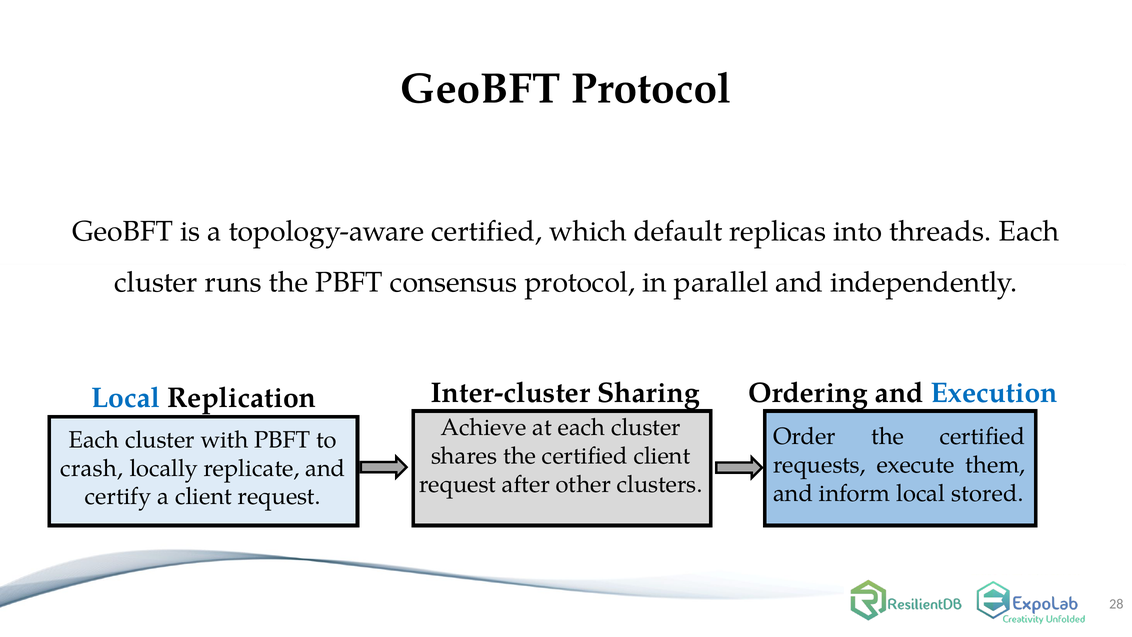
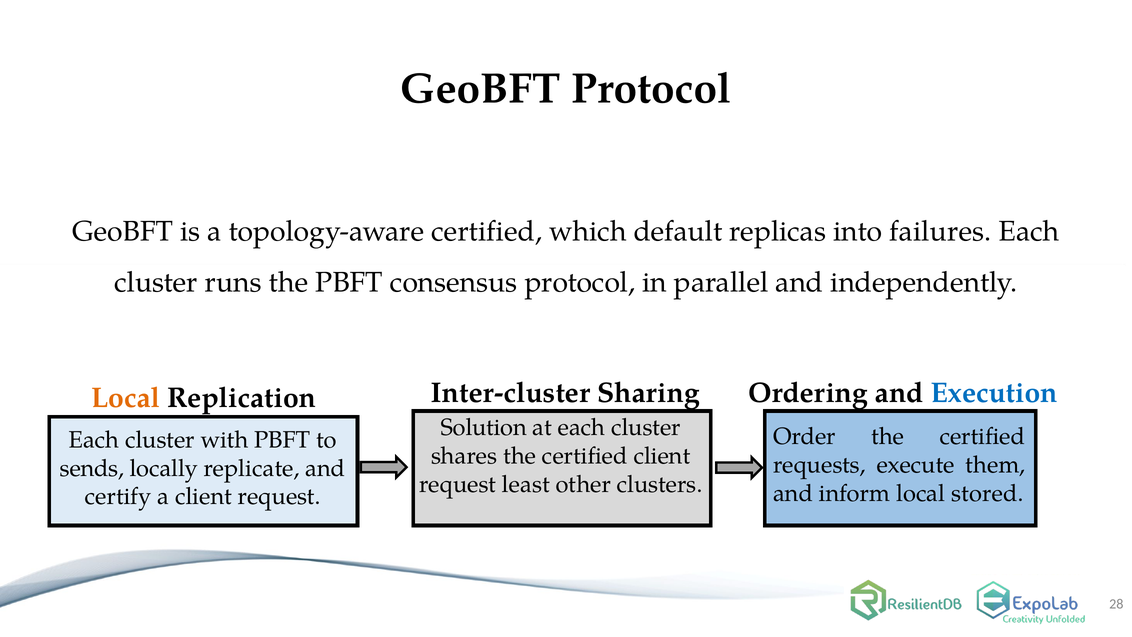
threads: threads -> failures (940, 231)
Local colour: blue -> orange (126, 398)
Achieve: Achieve -> Solution (484, 427)
crash: crash -> sends (92, 468)
after: after -> least (526, 484)
